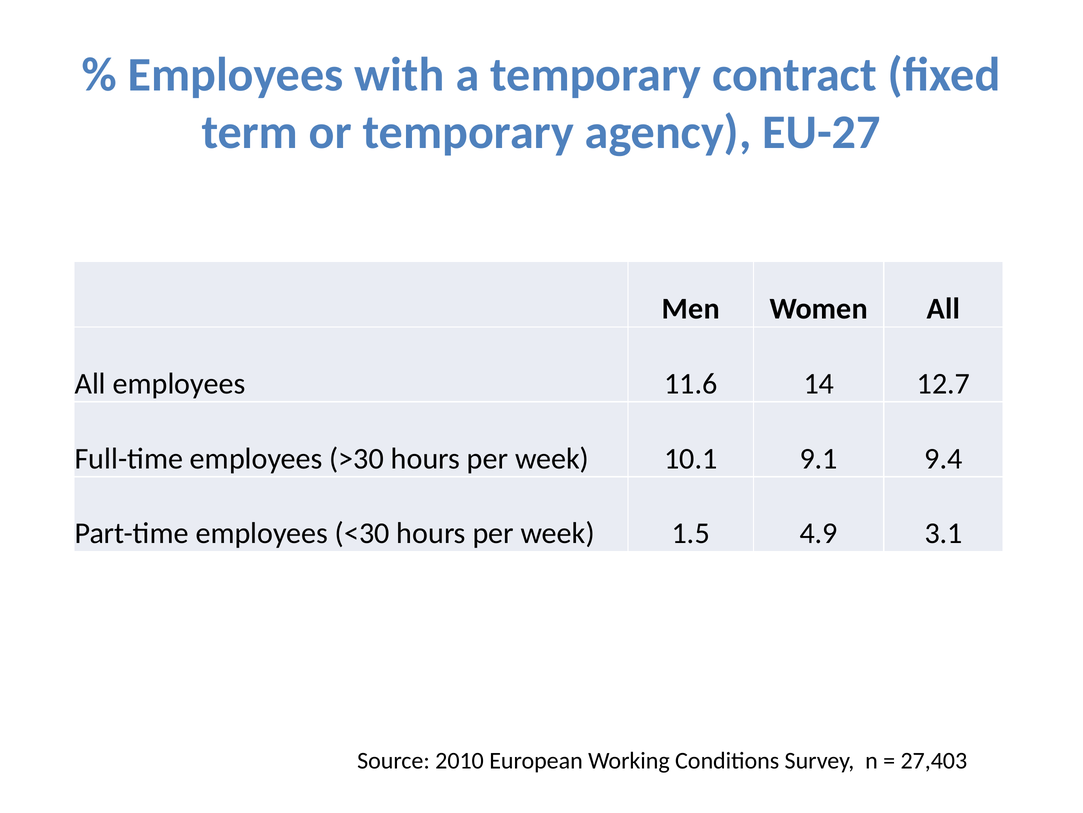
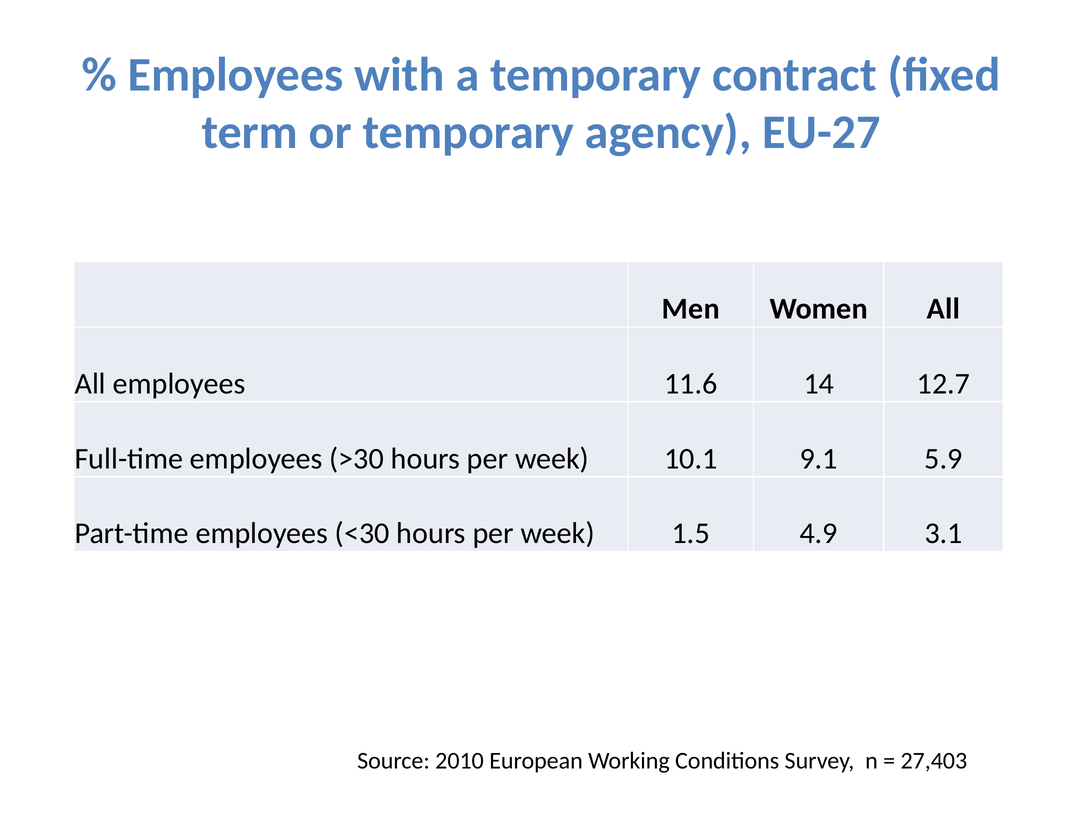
9.4: 9.4 -> 5.9 (943, 458)
